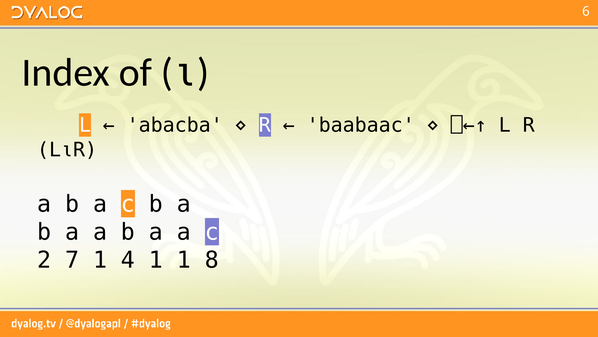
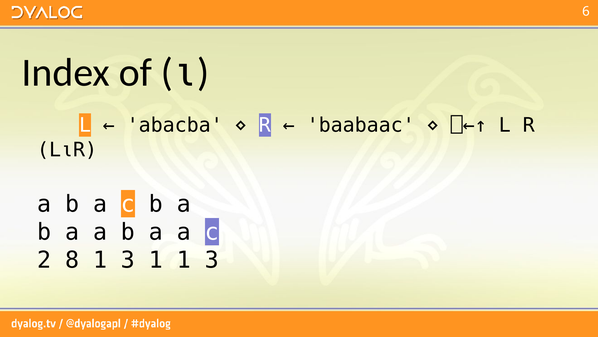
7: 7 -> 8 (72, 260)
4: 4 -> 3 (128, 260)
1 1 8: 8 -> 3 (212, 260)
